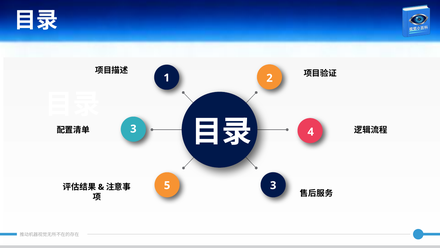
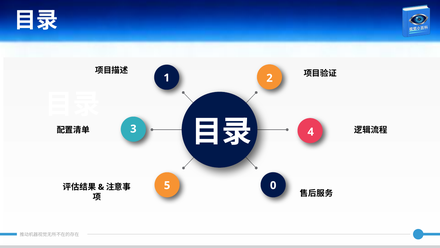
5 3: 3 -> 0 (273, 185)
